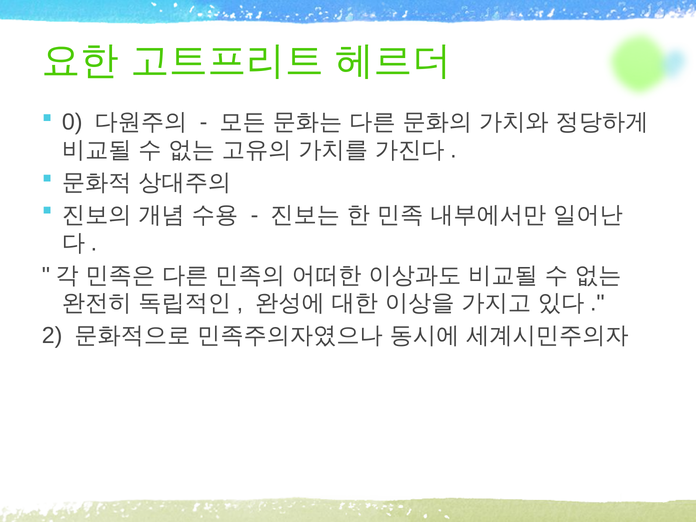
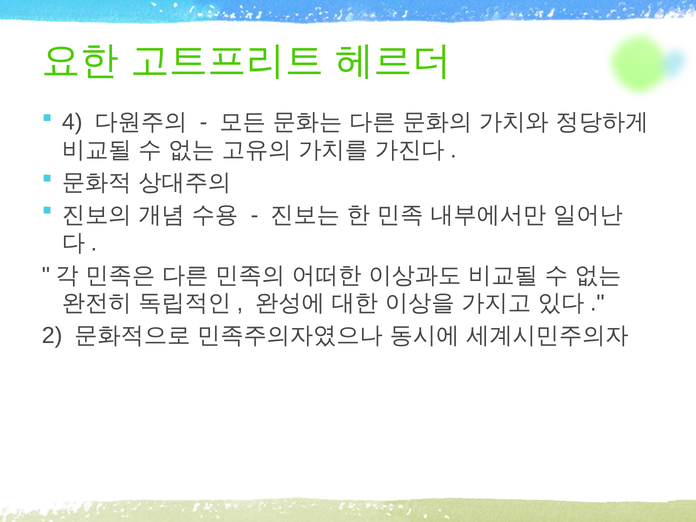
0: 0 -> 4 (72, 122)
